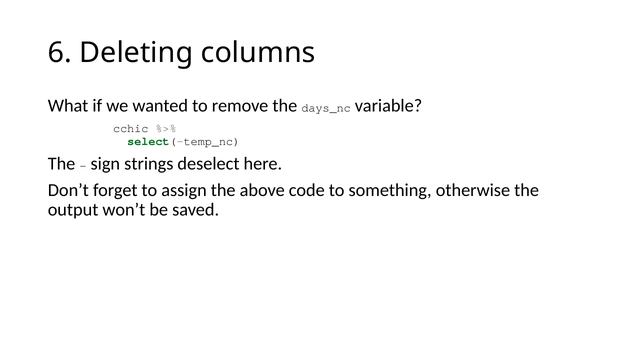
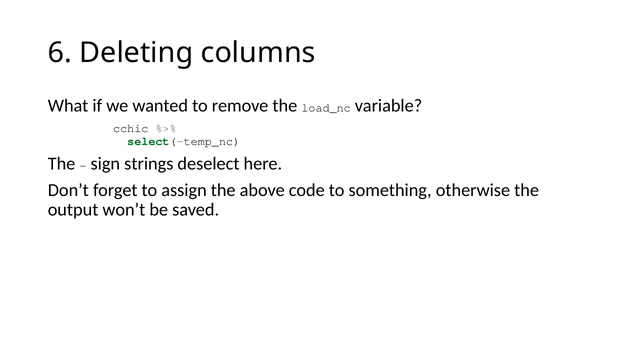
days_nc: days_nc -> load_nc (326, 108)
